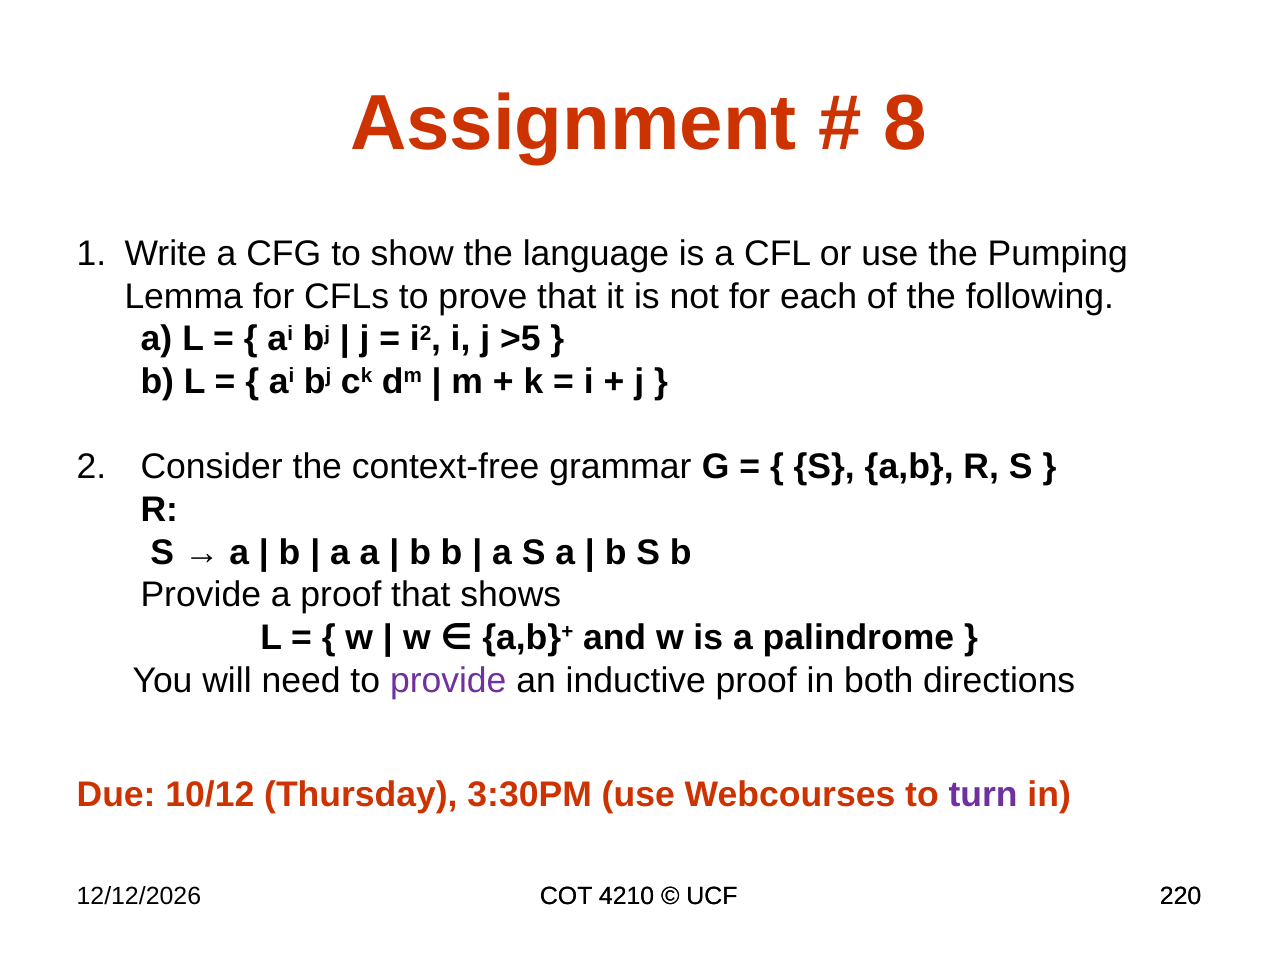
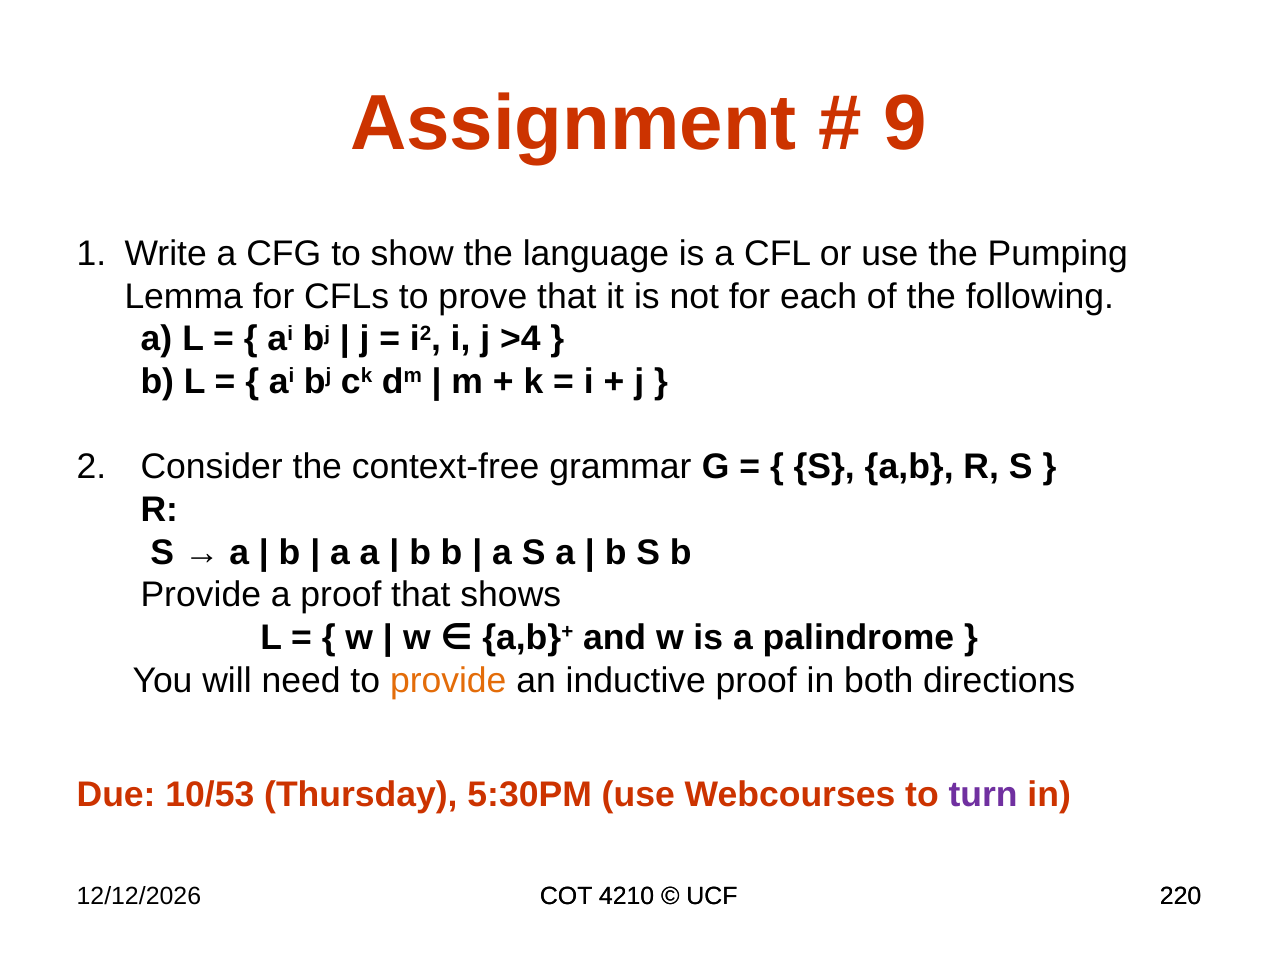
8: 8 -> 9 (905, 124)
>5: >5 -> >4 (520, 339)
provide colour: purple -> orange (448, 680)
10/12: 10/12 -> 10/53 (210, 794)
3:30PM: 3:30PM -> 5:30PM (530, 794)
